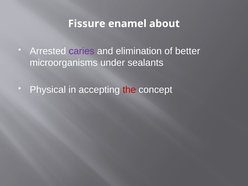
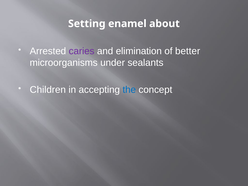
Fissure: Fissure -> Setting (87, 24)
Physical: Physical -> Children (48, 90)
the colour: red -> blue (129, 90)
